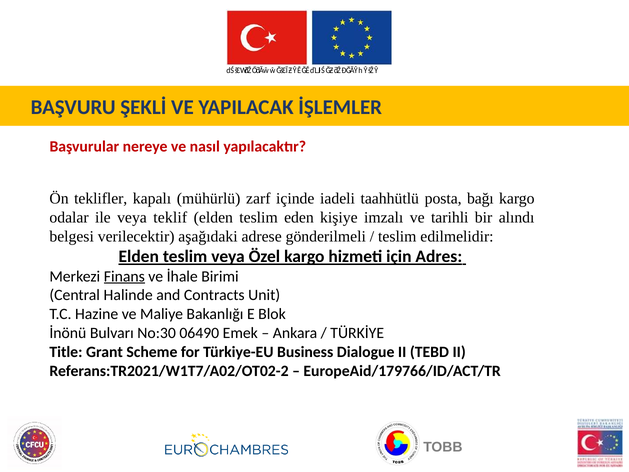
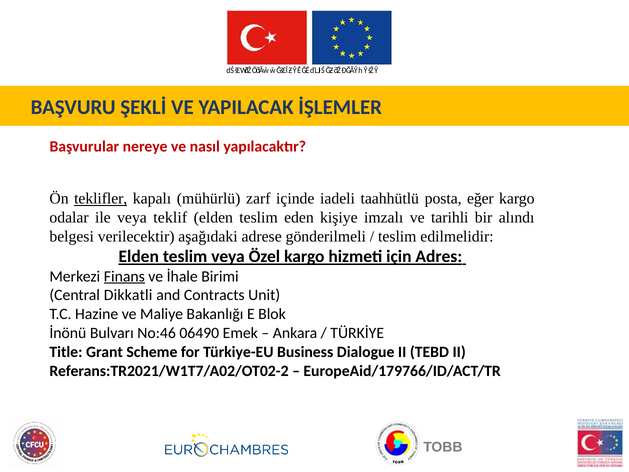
teklifler underline: none -> present (101, 199)
bağı: bağı -> eğer (480, 199)
Halinde: Halinde -> Dikkatli (128, 295)
No:30: No:30 -> No:46 (157, 333)
